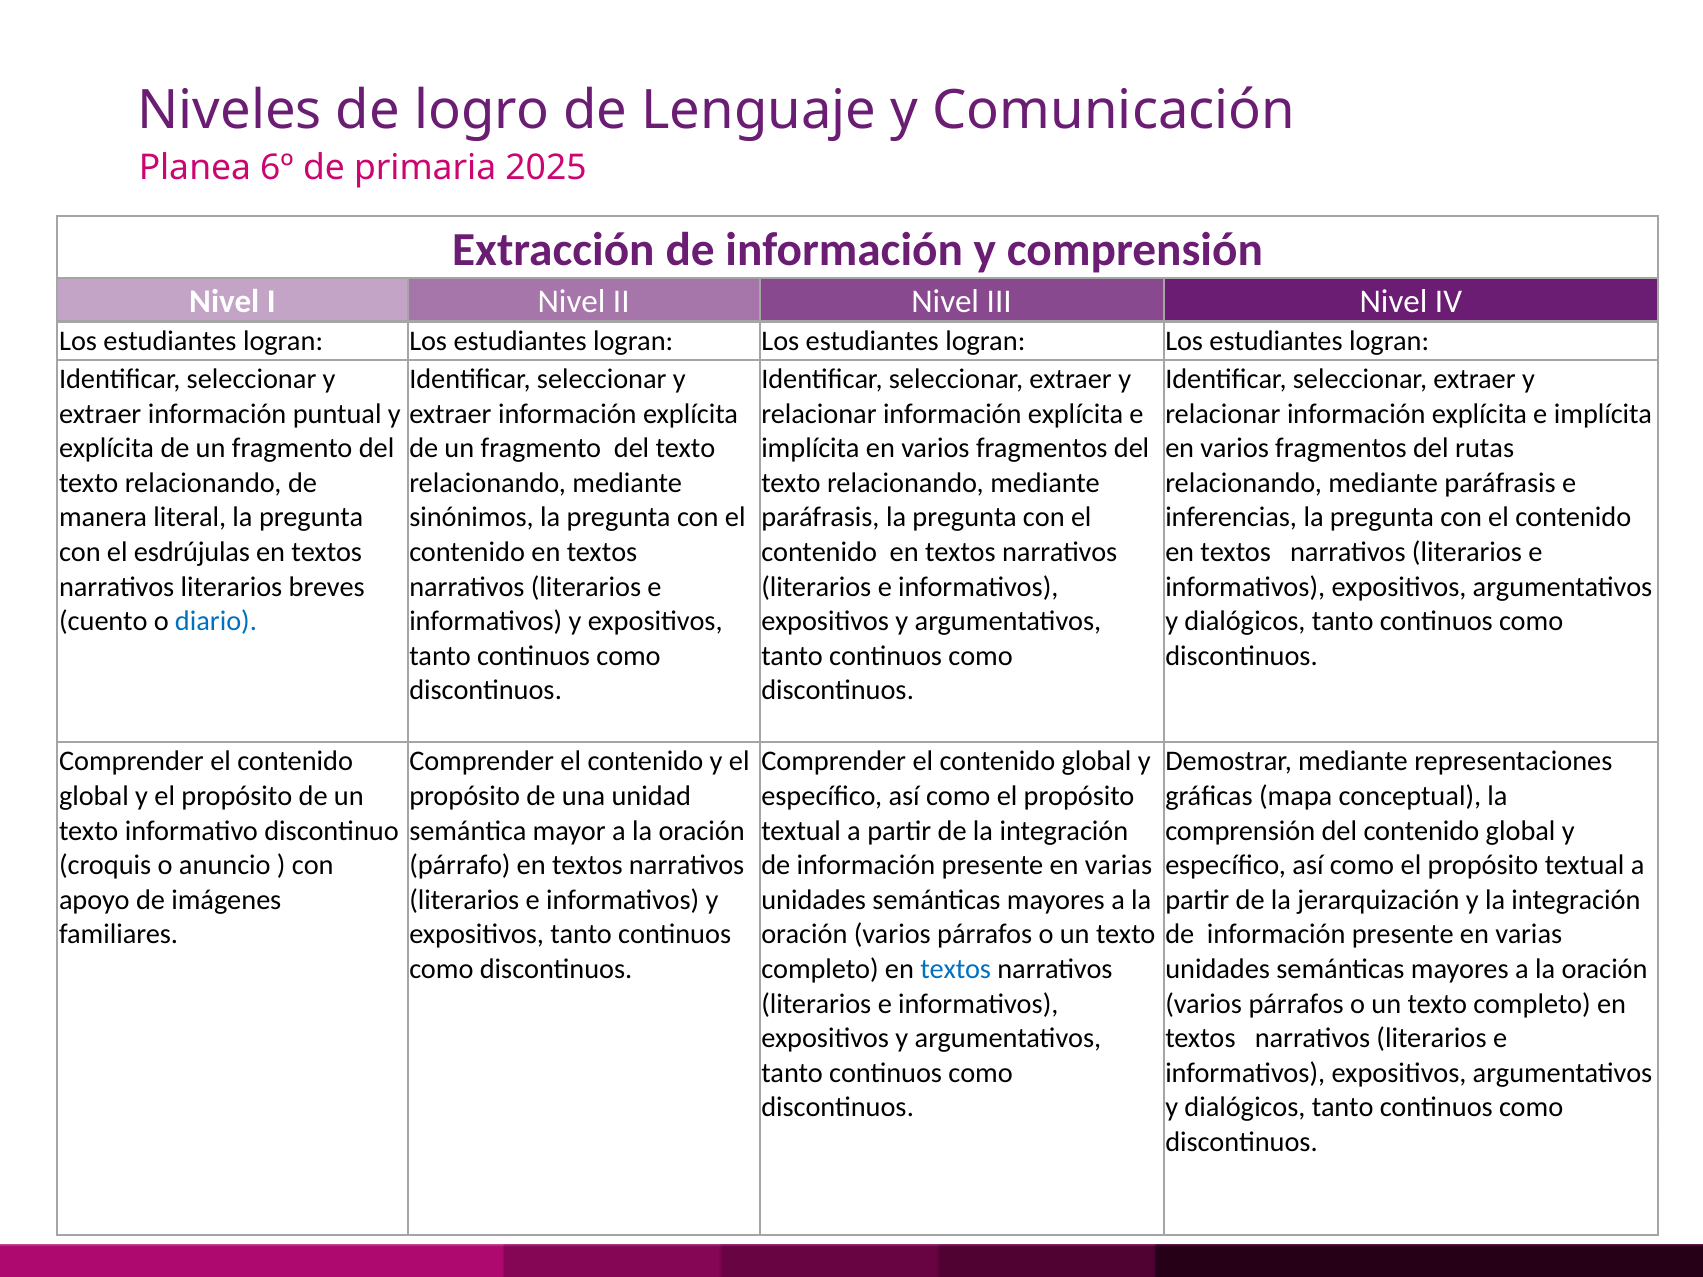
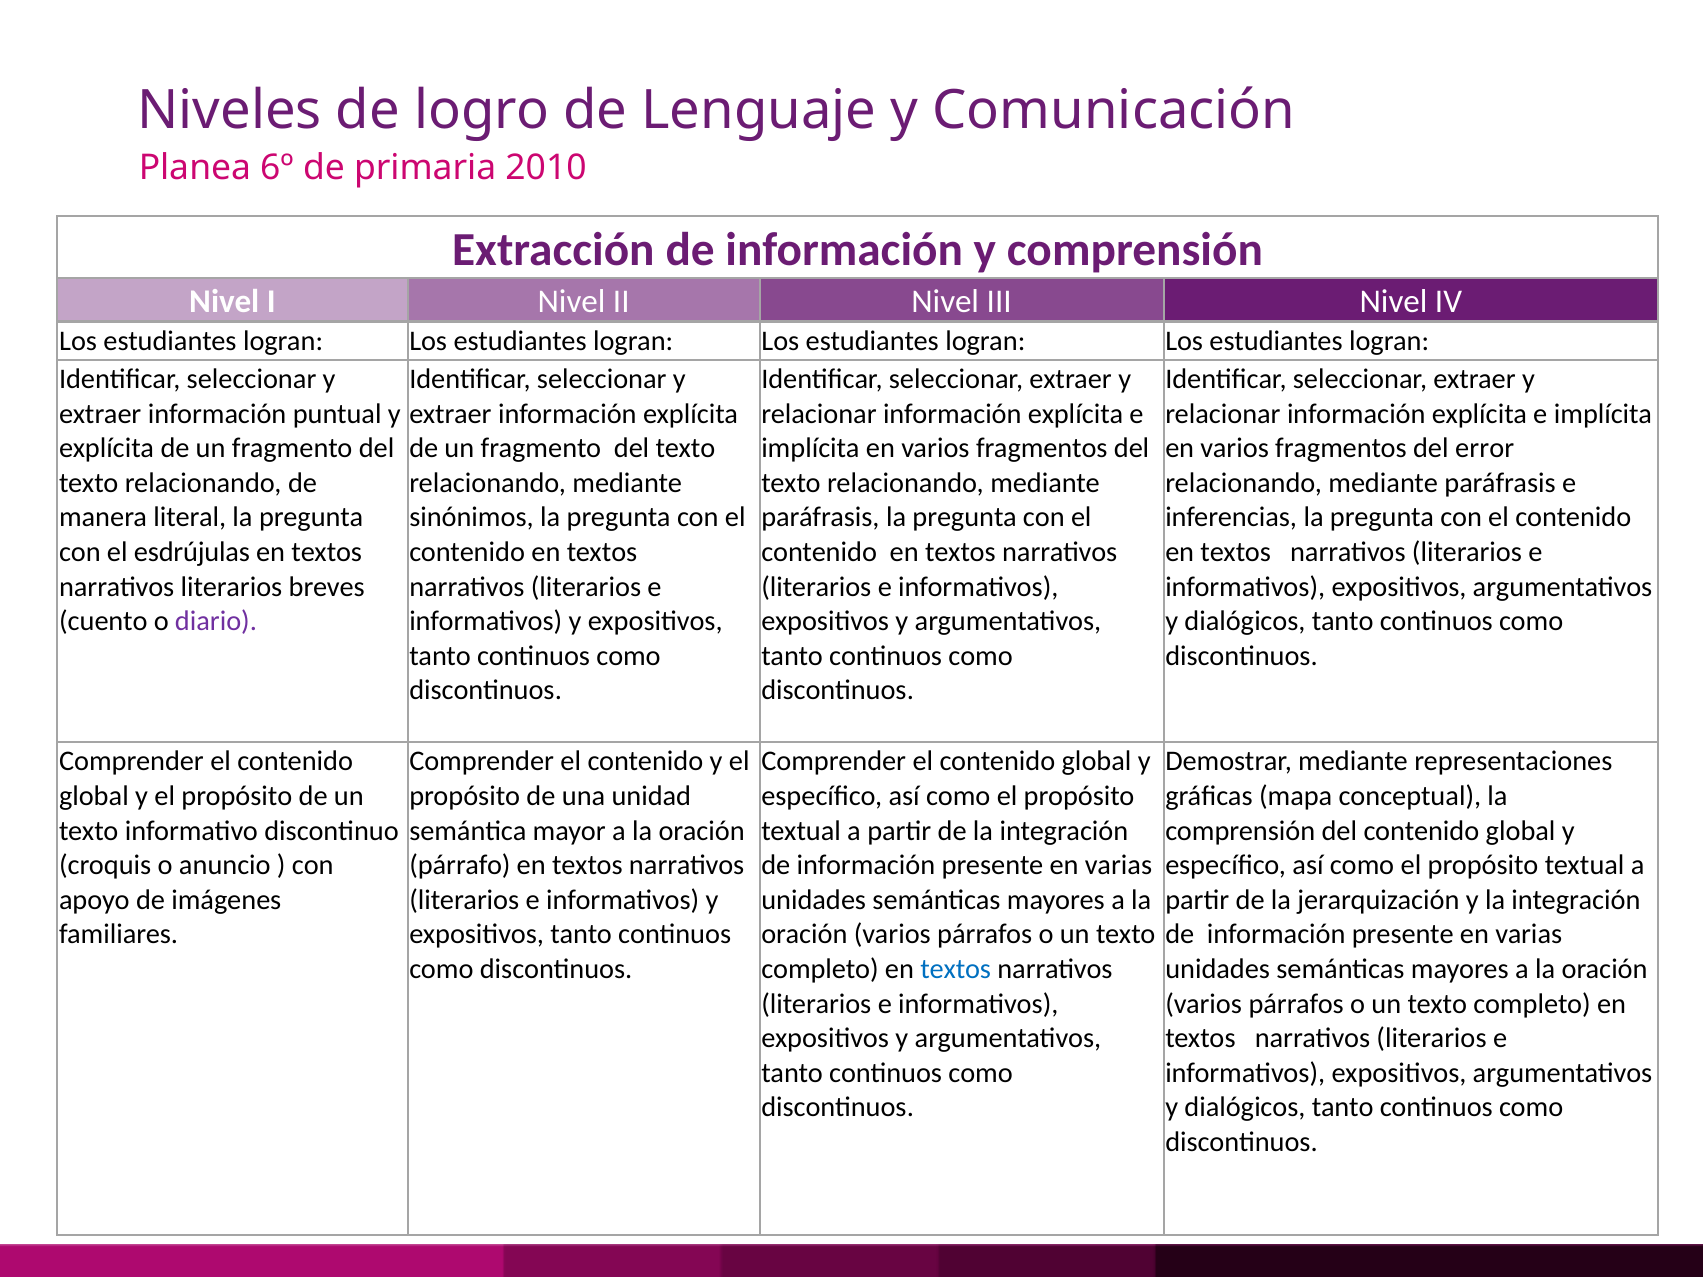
2025: 2025 -> 2010 (546, 168)
rutas: rutas -> error (1485, 449)
diario colour: blue -> purple (216, 621)
